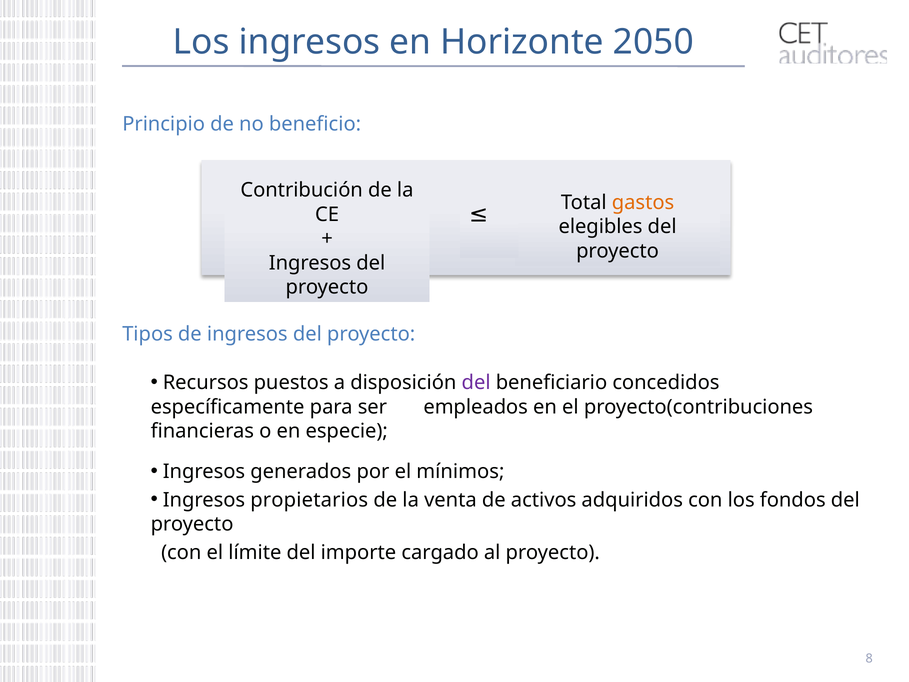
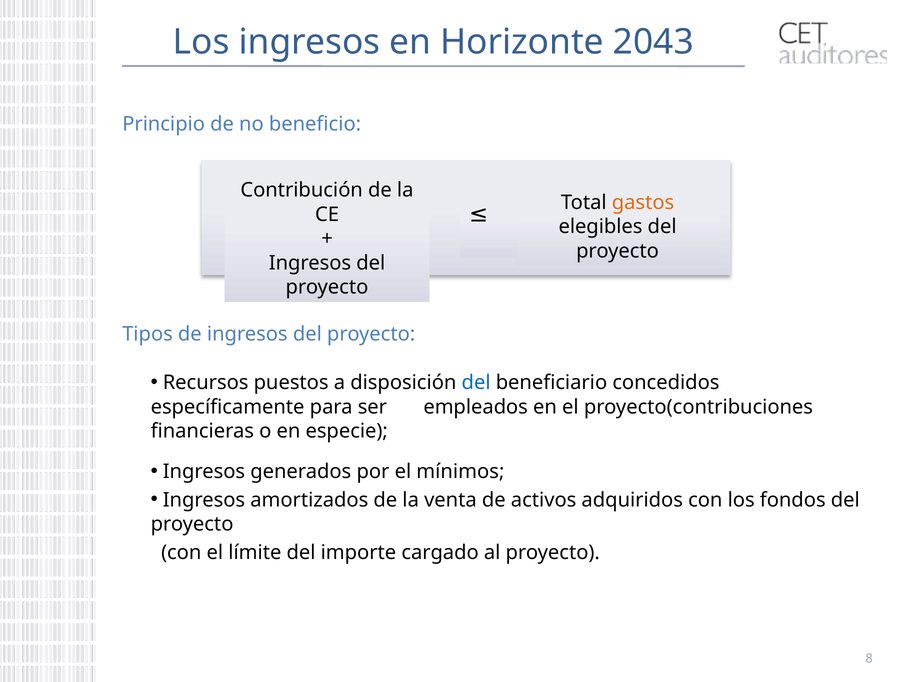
2050: 2050 -> 2043 (653, 42)
del colour: purple -> blue (476, 383)
propietarios: propietarios -> amortizados (309, 500)
